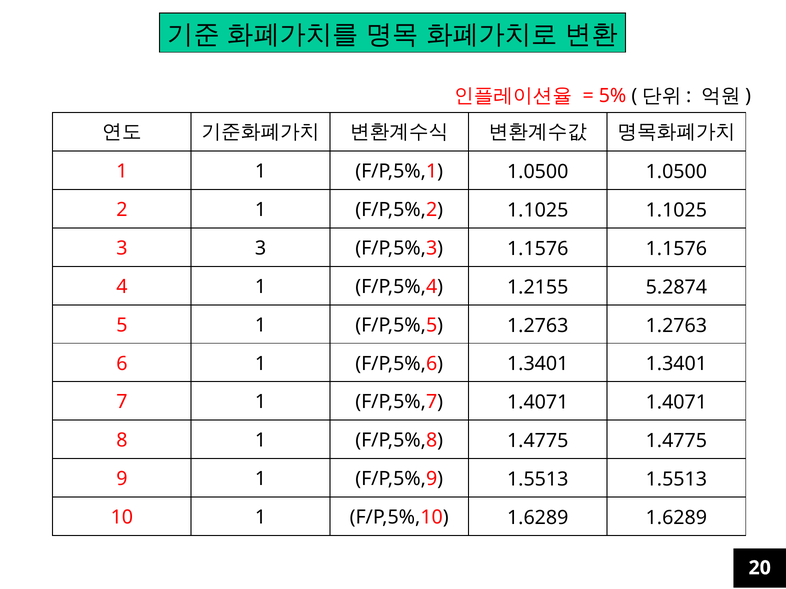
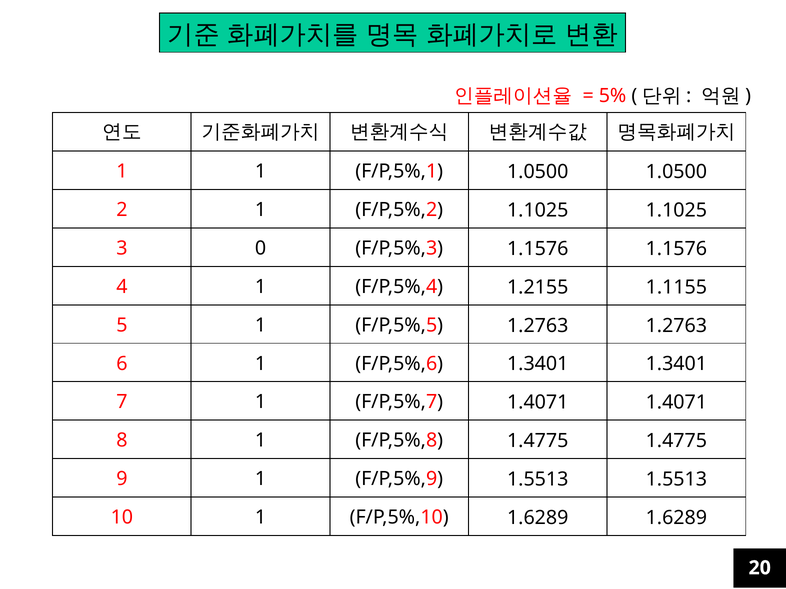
3 3: 3 -> 0 (261, 248)
5.2874: 5.2874 -> 1.1155 (676, 287)
